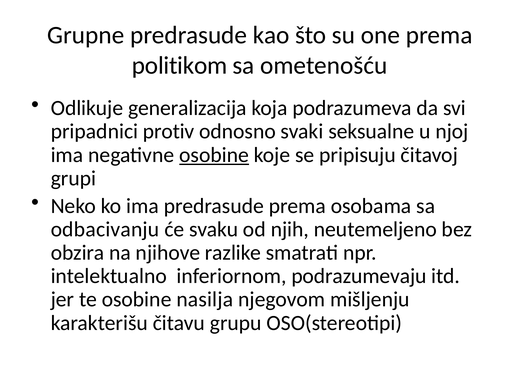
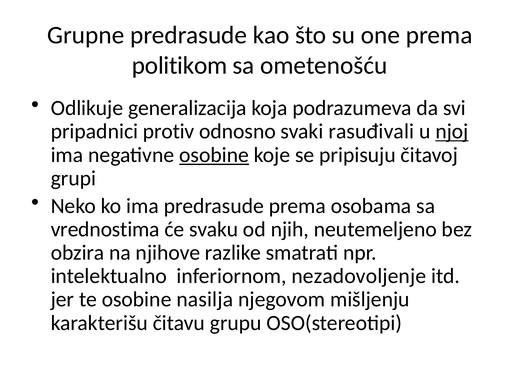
seksualne: seksualne -> rasuđivali (371, 132)
njoj underline: none -> present (452, 132)
odbacivanju: odbacivanju -> vrednostima (105, 229)
podrazumevaju: podrazumevaju -> nezadovoljenje (359, 276)
